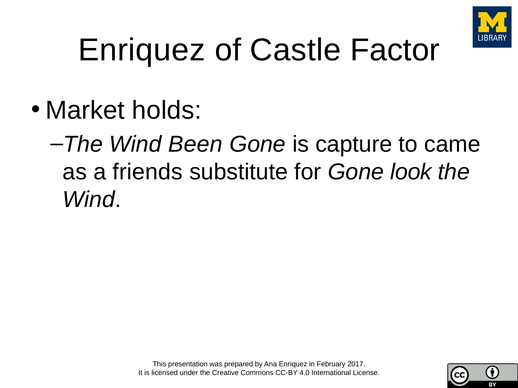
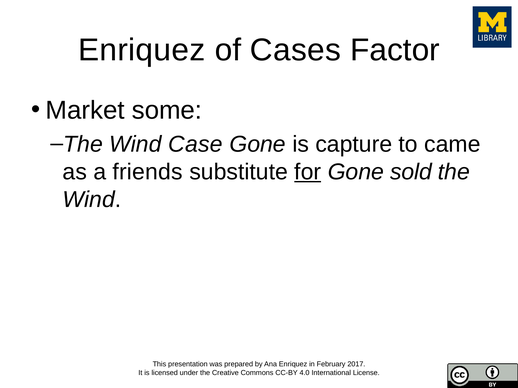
Castle: Castle -> Cases (295, 50)
holds: holds -> some (167, 111)
Been: Been -> Case (195, 144)
for underline: none -> present (308, 172)
look: look -> sold (411, 172)
